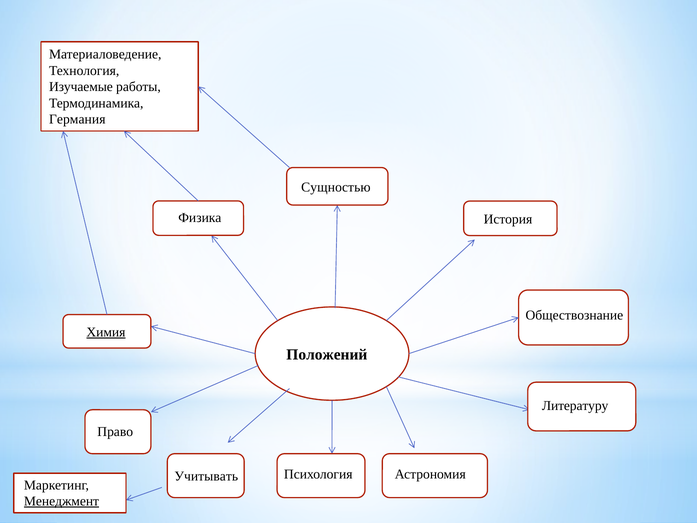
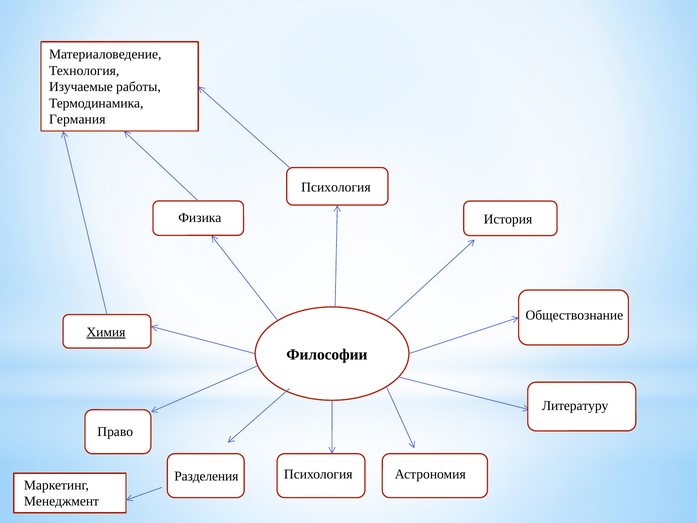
Сущностью: Сущностью -> Психология (336, 187)
Положений: Положений -> Философии (327, 354)
Учитывать: Учитывать -> Разделения (206, 476)
Менеджмент underline: present -> none (61, 501)
